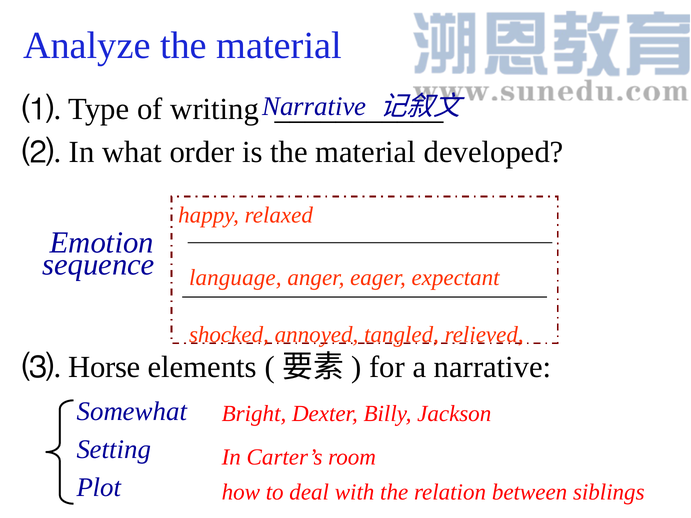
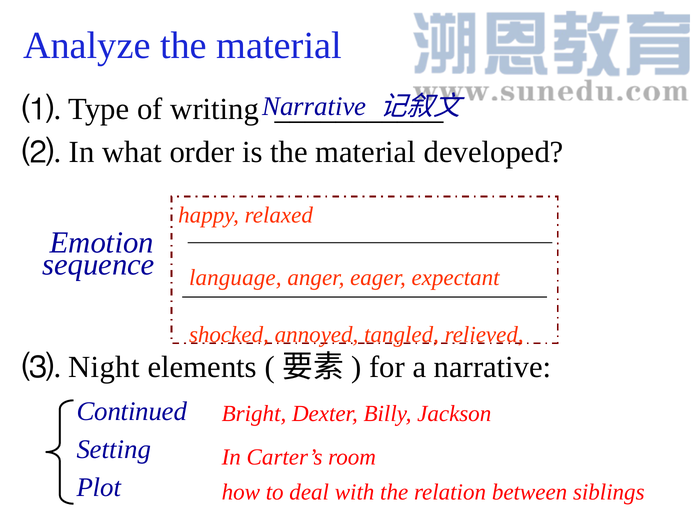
Horse: Horse -> Night (104, 367)
Somewhat: Somewhat -> Continued (132, 411)
